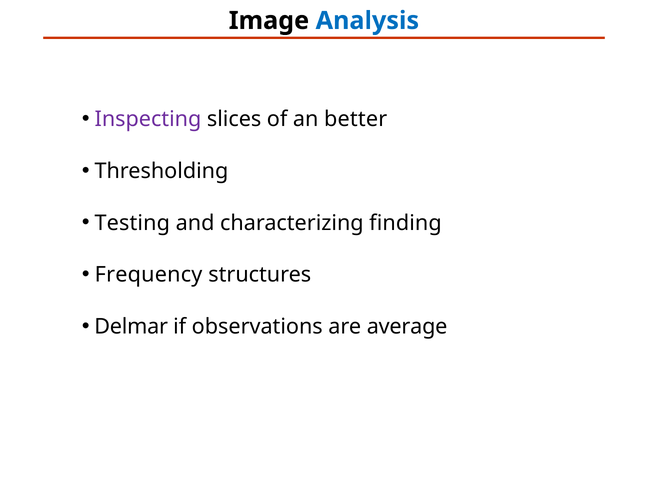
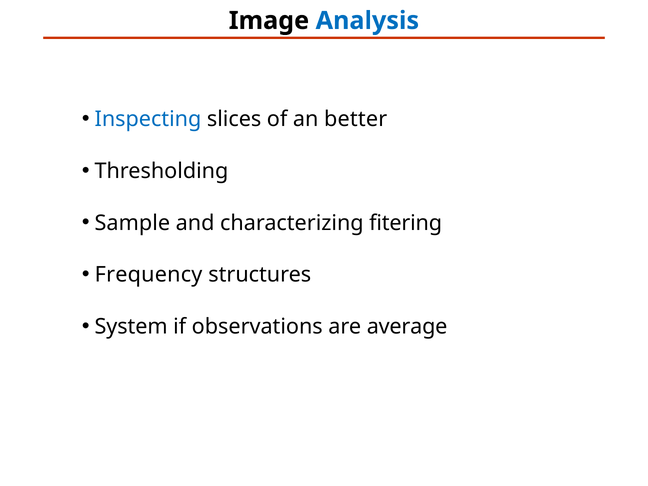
Inspecting colour: purple -> blue (148, 119)
Testing: Testing -> Sample (132, 223)
finding: finding -> fitering (406, 223)
Delmar: Delmar -> System (131, 327)
